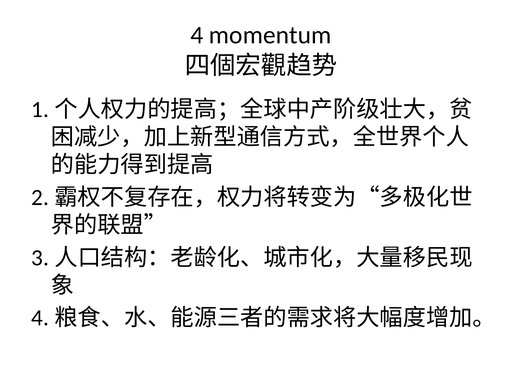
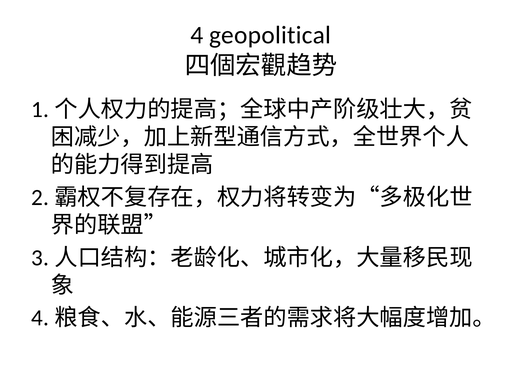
momentum: momentum -> geopolitical (270, 35)
